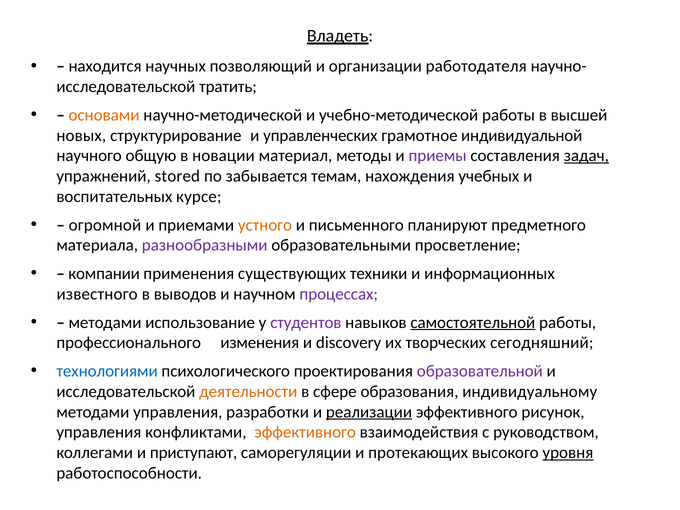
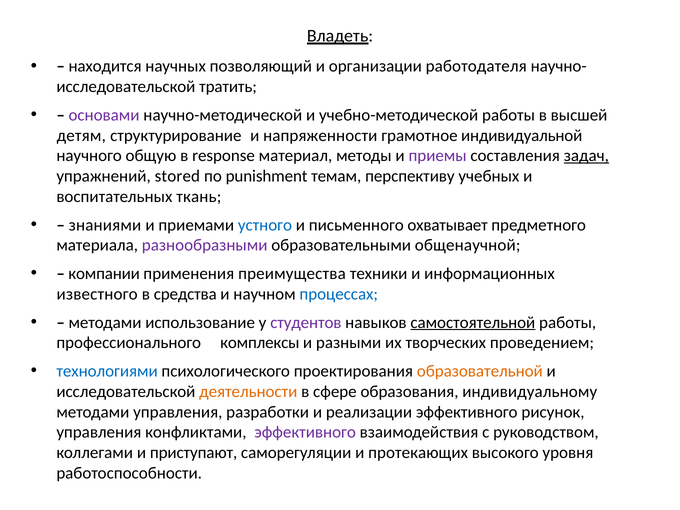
основами colour: orange -> purple (104, 115)
новых: новых -> детям (81, 135)
управленческих: управленческих -> напряженности (320, 135)
новации: новации -> response (224, 156)
забывается: забывается -> punishment (267, 176)
нахождения: нахождения -> перспективу (410, 176)
курсе: курсе -> ткань (199, 197)
огромной: огромной -> знаниями (105, 225)
устного colour: orange -> blue (265, 225)
планируют: планируют -> охватывает (448, 225)
просветление: просветление -> общенаучной (468, 245)
существующих: существующих -> преимущества (292, 274)
выводов: выводов -> средства (185, 294)
процессах colour: purple -> blue (339, 294)
изменения: изменения -> комплексы (260, 343)
discovery: discovery -> разными (349, 343)
сегодняшний: сегодняшний -> проведением (542, 343)
образовательной colour: purple -> orange (480, 371)
реализации underline: present -> none (369, 412)
эффективного colour: orange -> purple (305, 432)
уровня underline: present -> none (568, 453)
